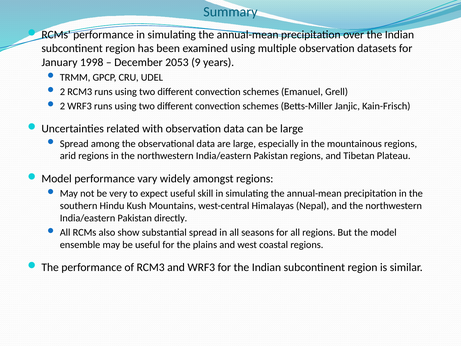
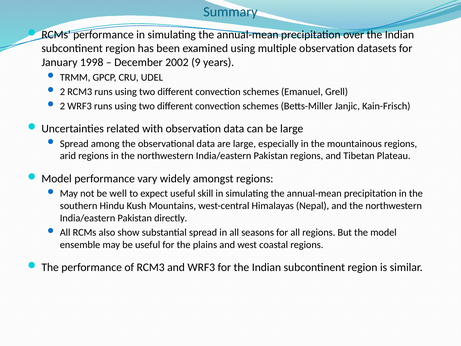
2053: 2053 -> 2002 (177, 62)
very: very -> well (118, 193)
